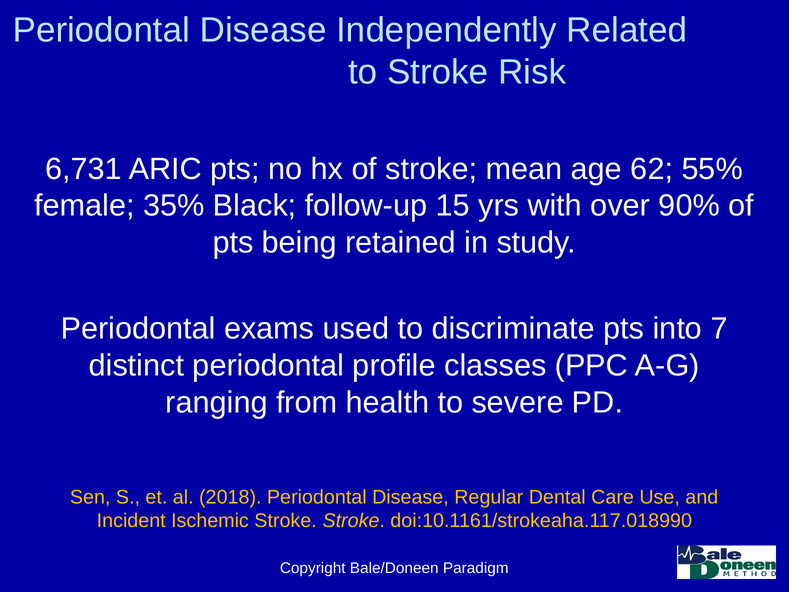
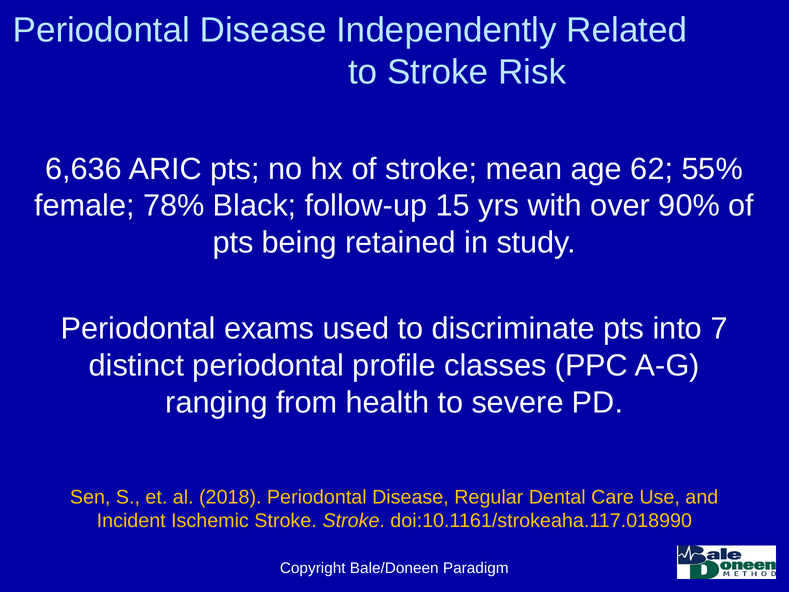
6,731: 6,731 -> 6,636 (84, 169)
35%: 35% -> 78% (174, 206)
